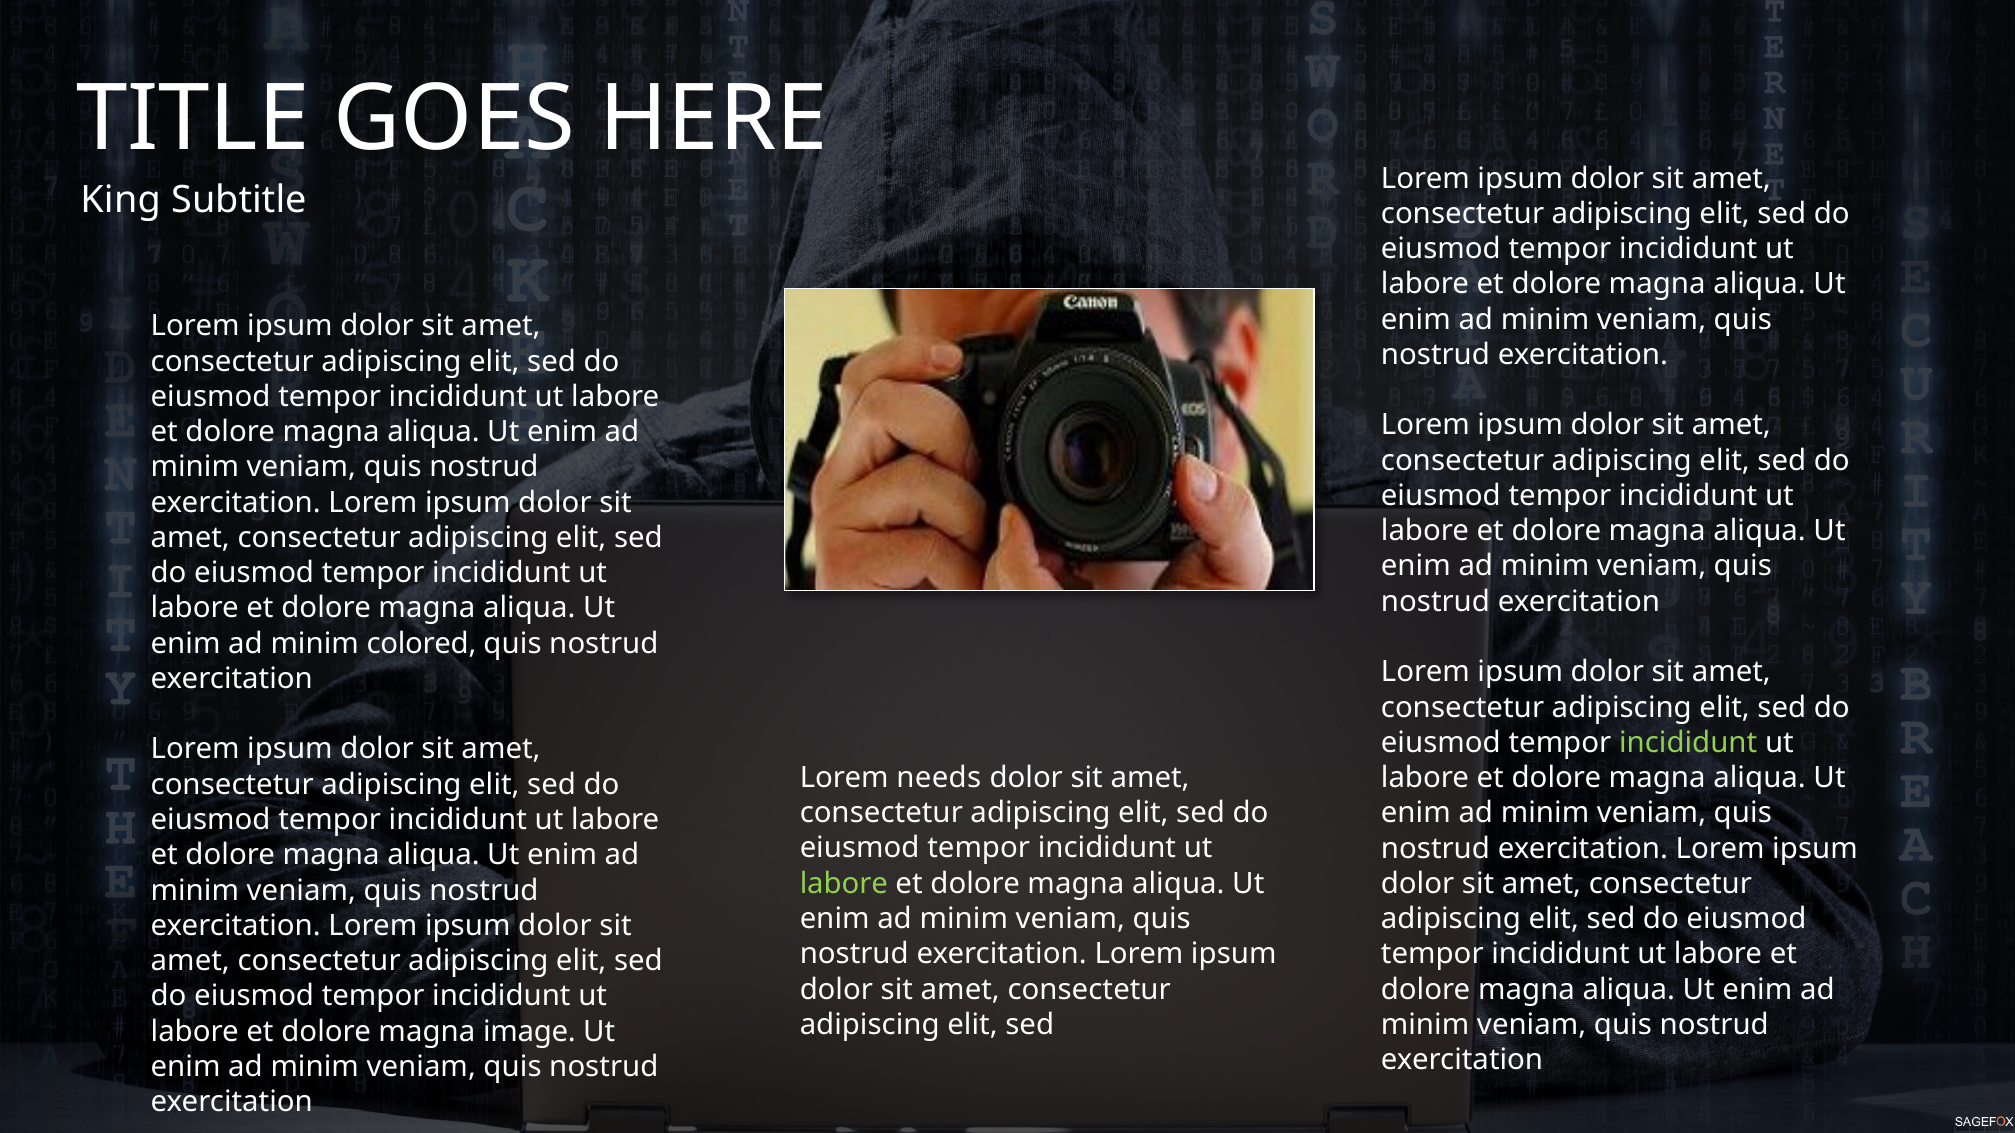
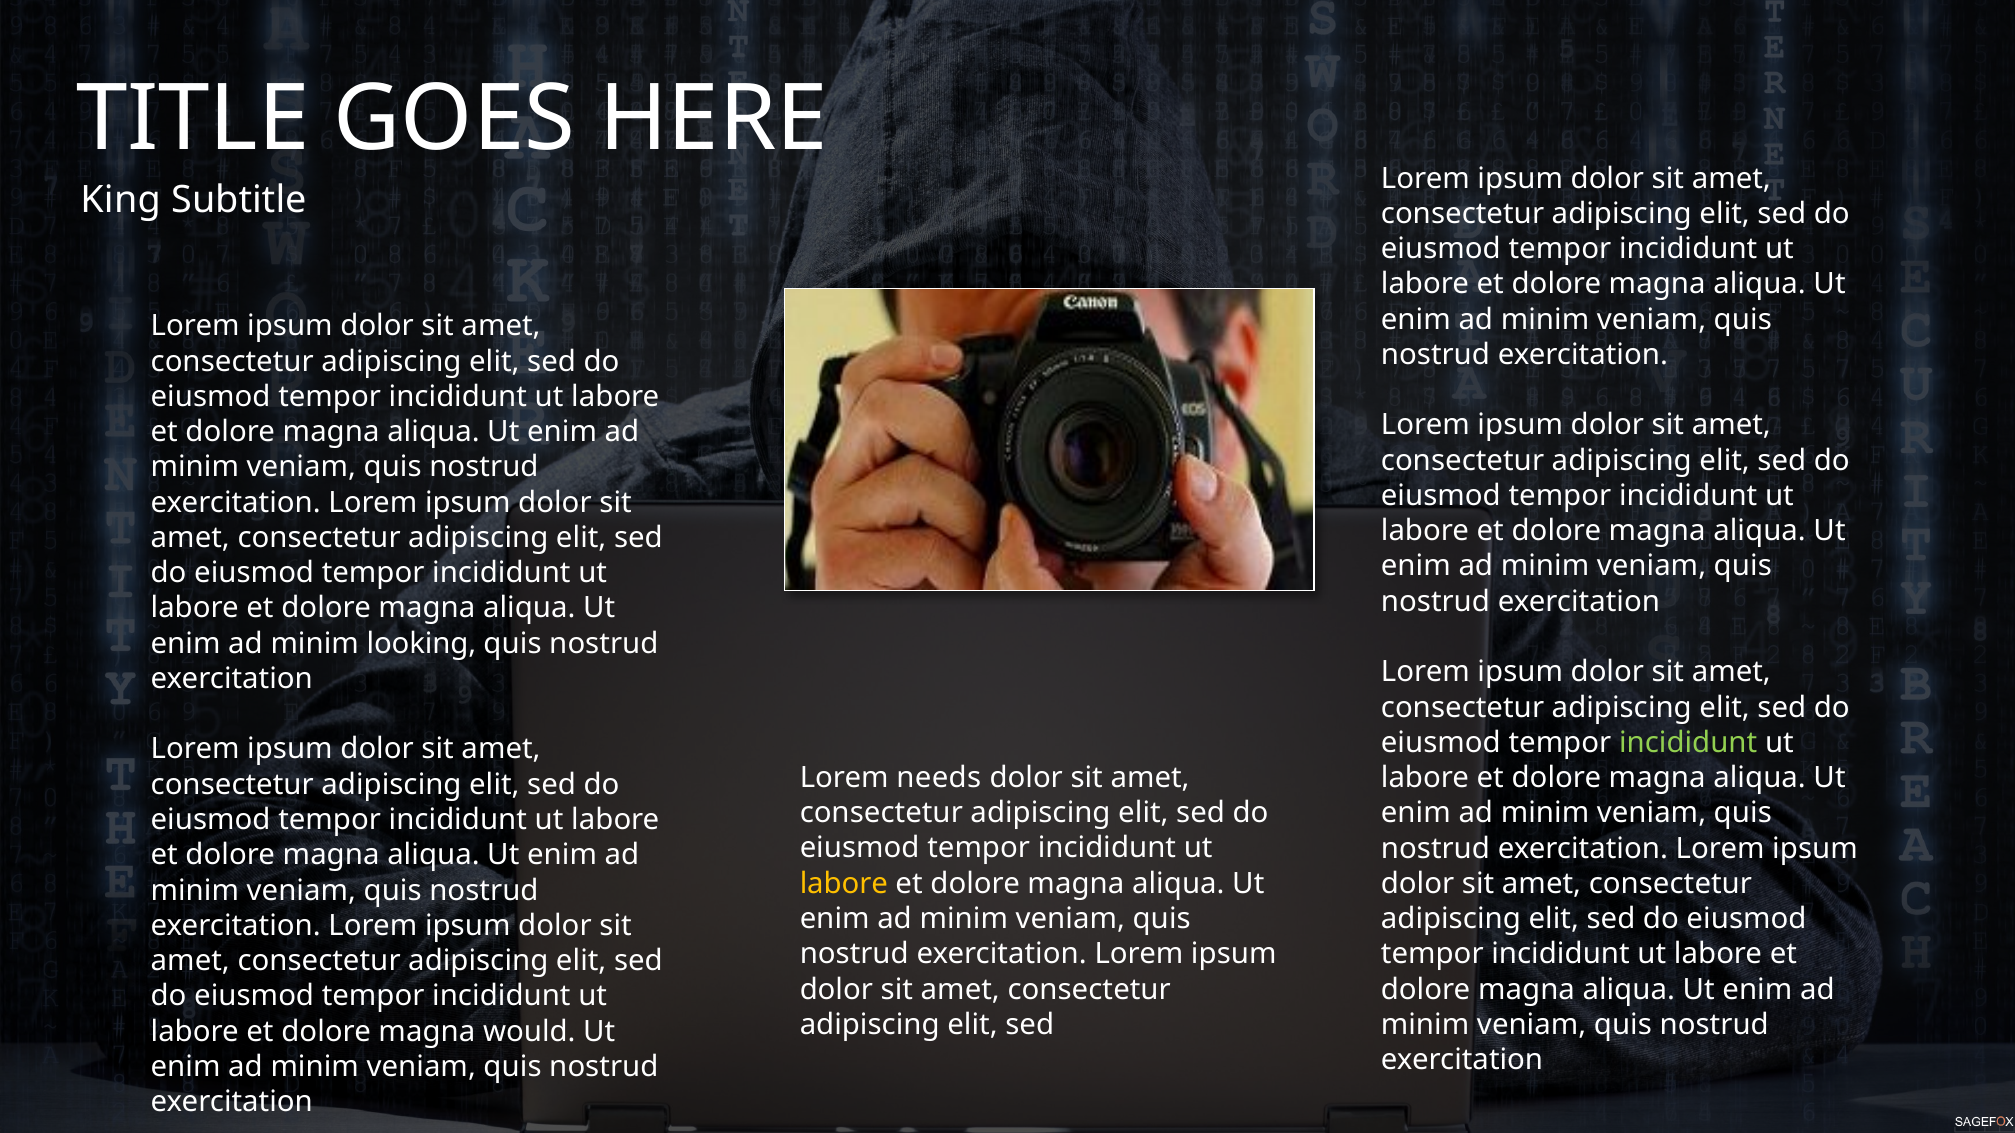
colored: colored -> looking (421, 644)
labore colour: light green -> yellow (844, 884)
image: image -> would (529, 1032)
